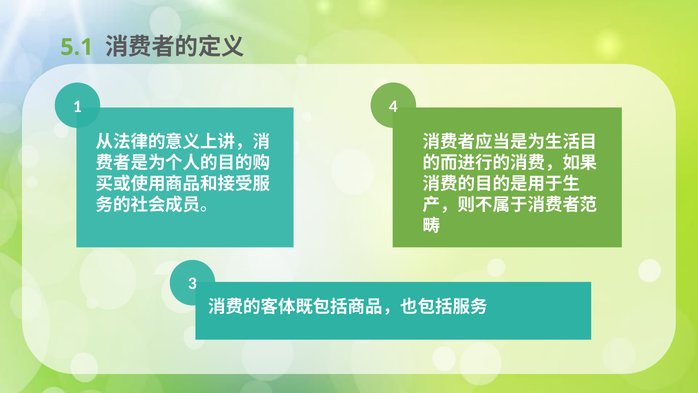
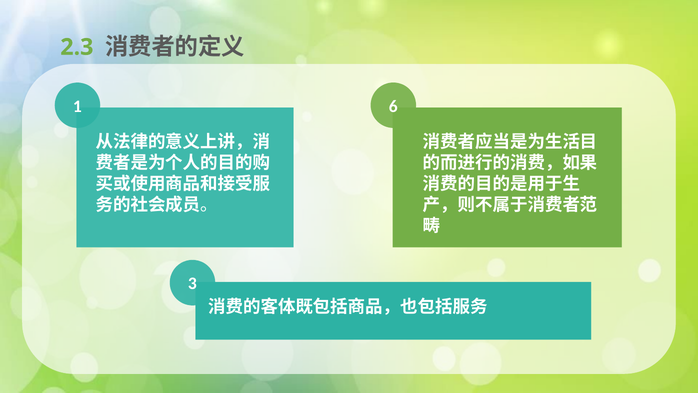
5.1: 5.1 -> 2.3 (77, 47)
4: 4 -> 6 (393, 106)
